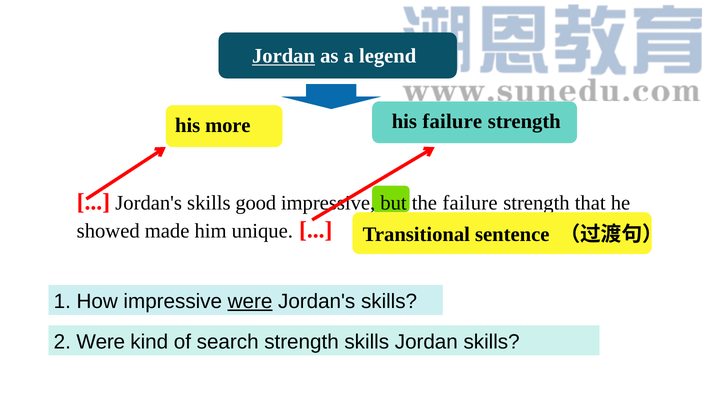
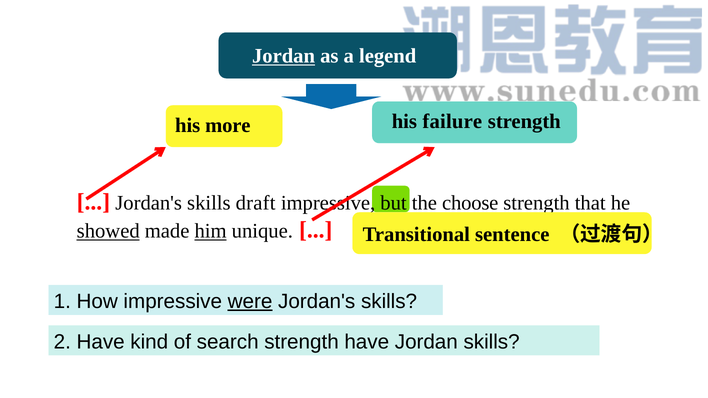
good: good -> draft (256, 203)
failure: failure -> choose (470, 203)
showed underline: none -> present (108, 231)
him underline: none -> present (211, 231)
2 Were: Were -> Have (101, 342)
strength skills: skills -> have (367, 342)
